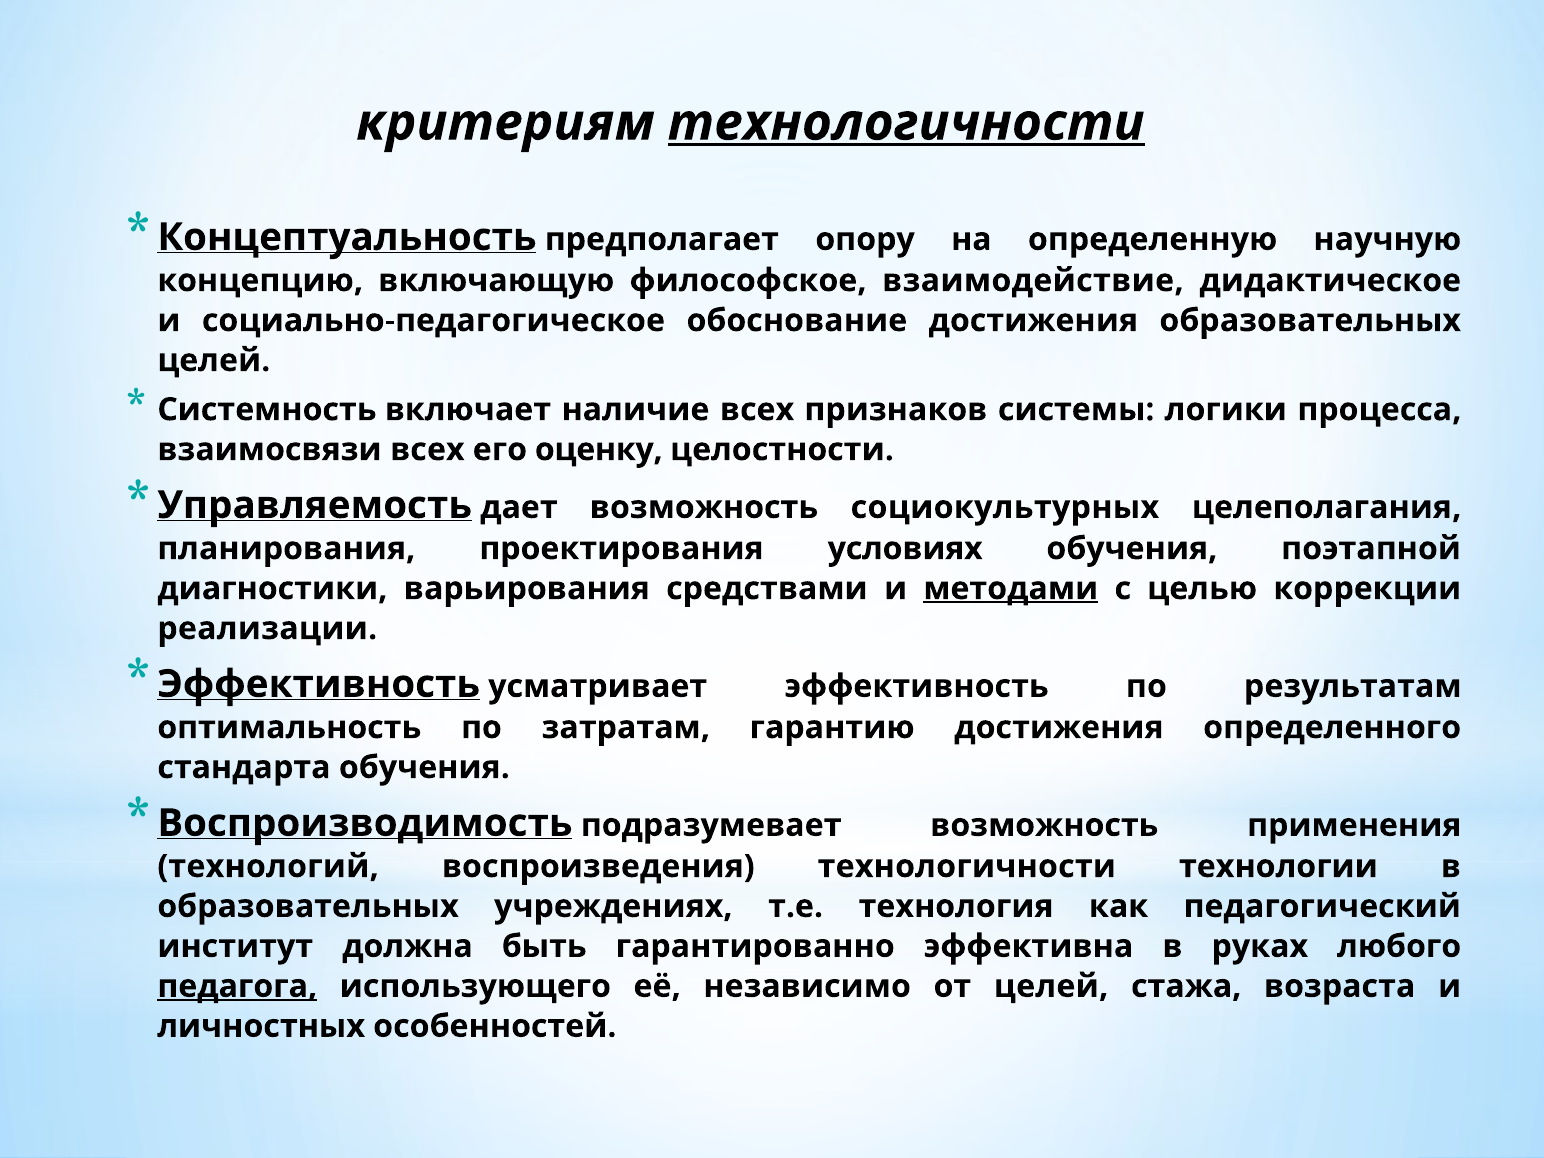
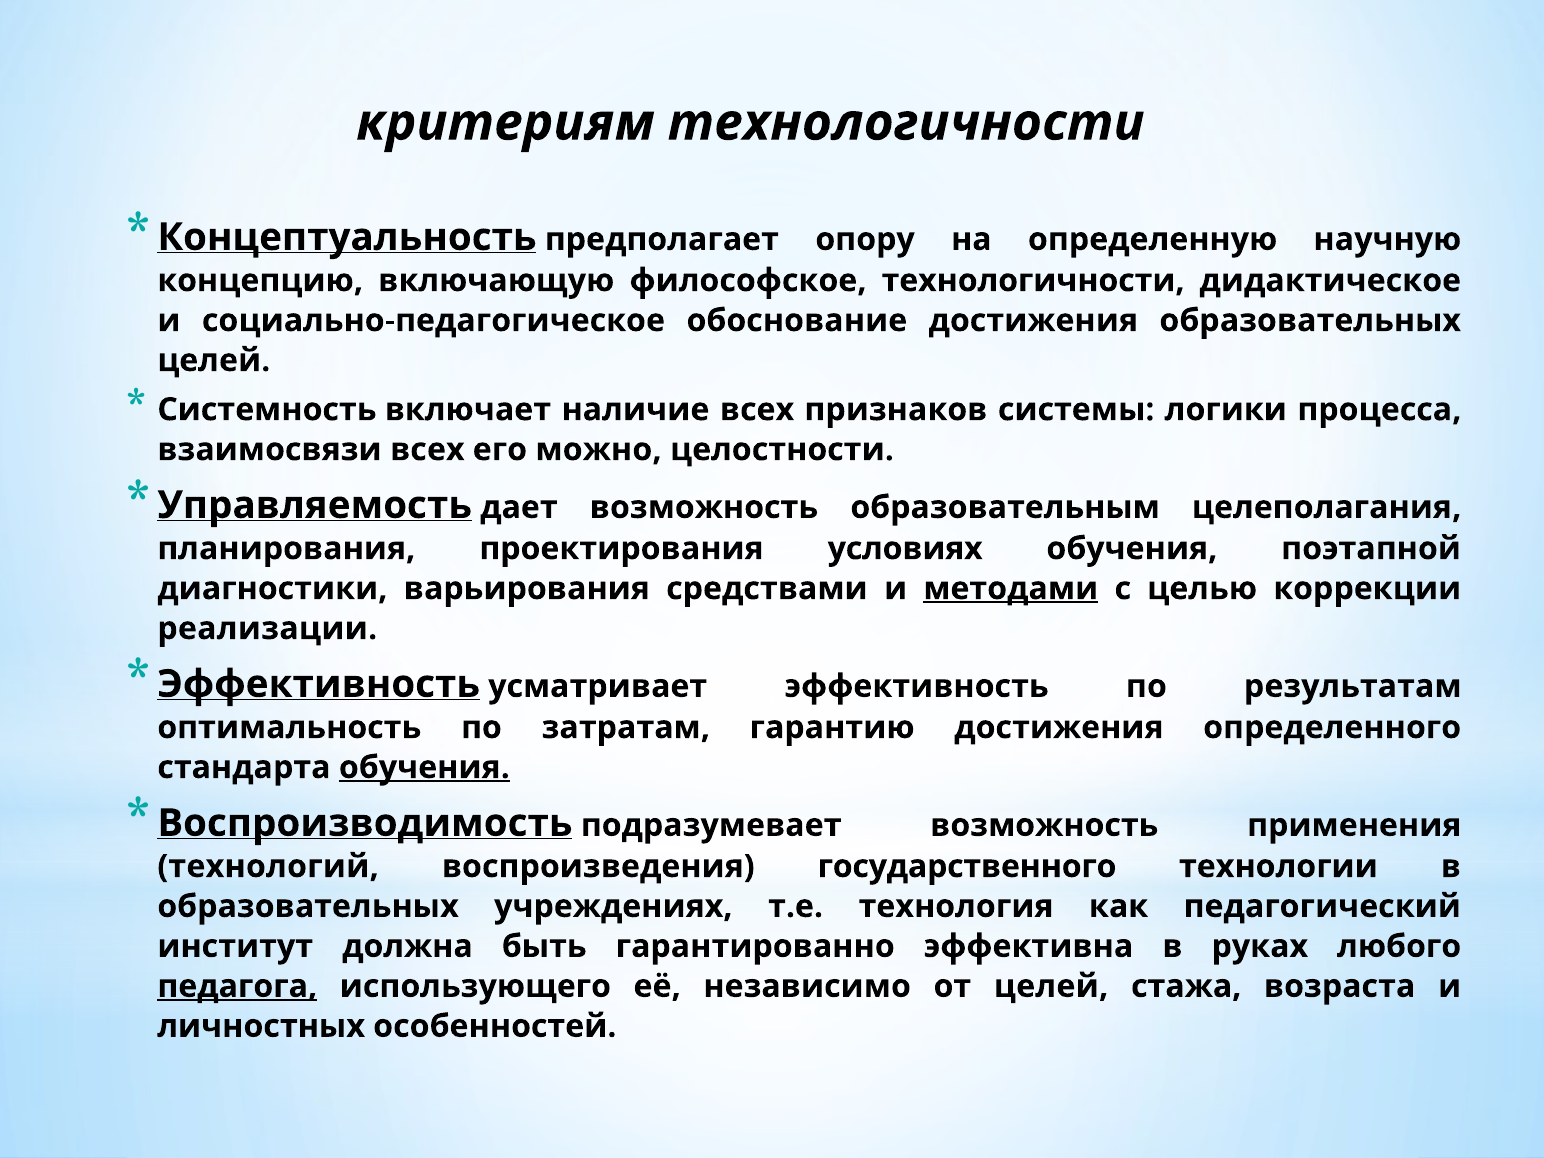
технологичности underline: present -> none (906, 123)
философское взаимодействие: взаимодействие -> технологичности (1033, 281)
оценку: оценку -> можно (599, 450)
социокультурных: социокультурных -> образовательным (1005, 507)
обучения underline: none -> present (424, 767)
воспроизведения технологичности: технологичности -> государственного (967, 866)
